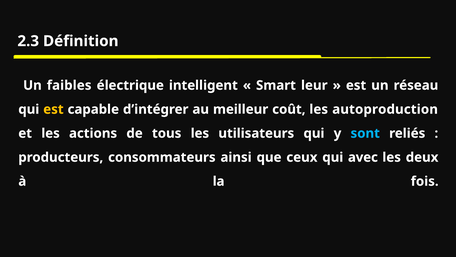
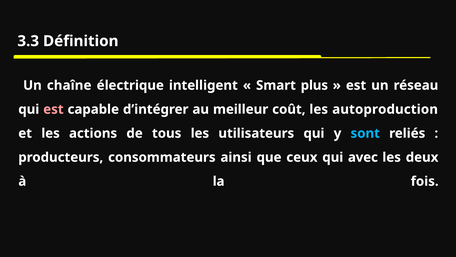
2.3: 2.3 -> 3.3 (28, 41)
faibles: faibles -> chaîne (69, 85)
leur: leur -> plus (314, 85)
est colour: yellow -> pink (53, 109)
